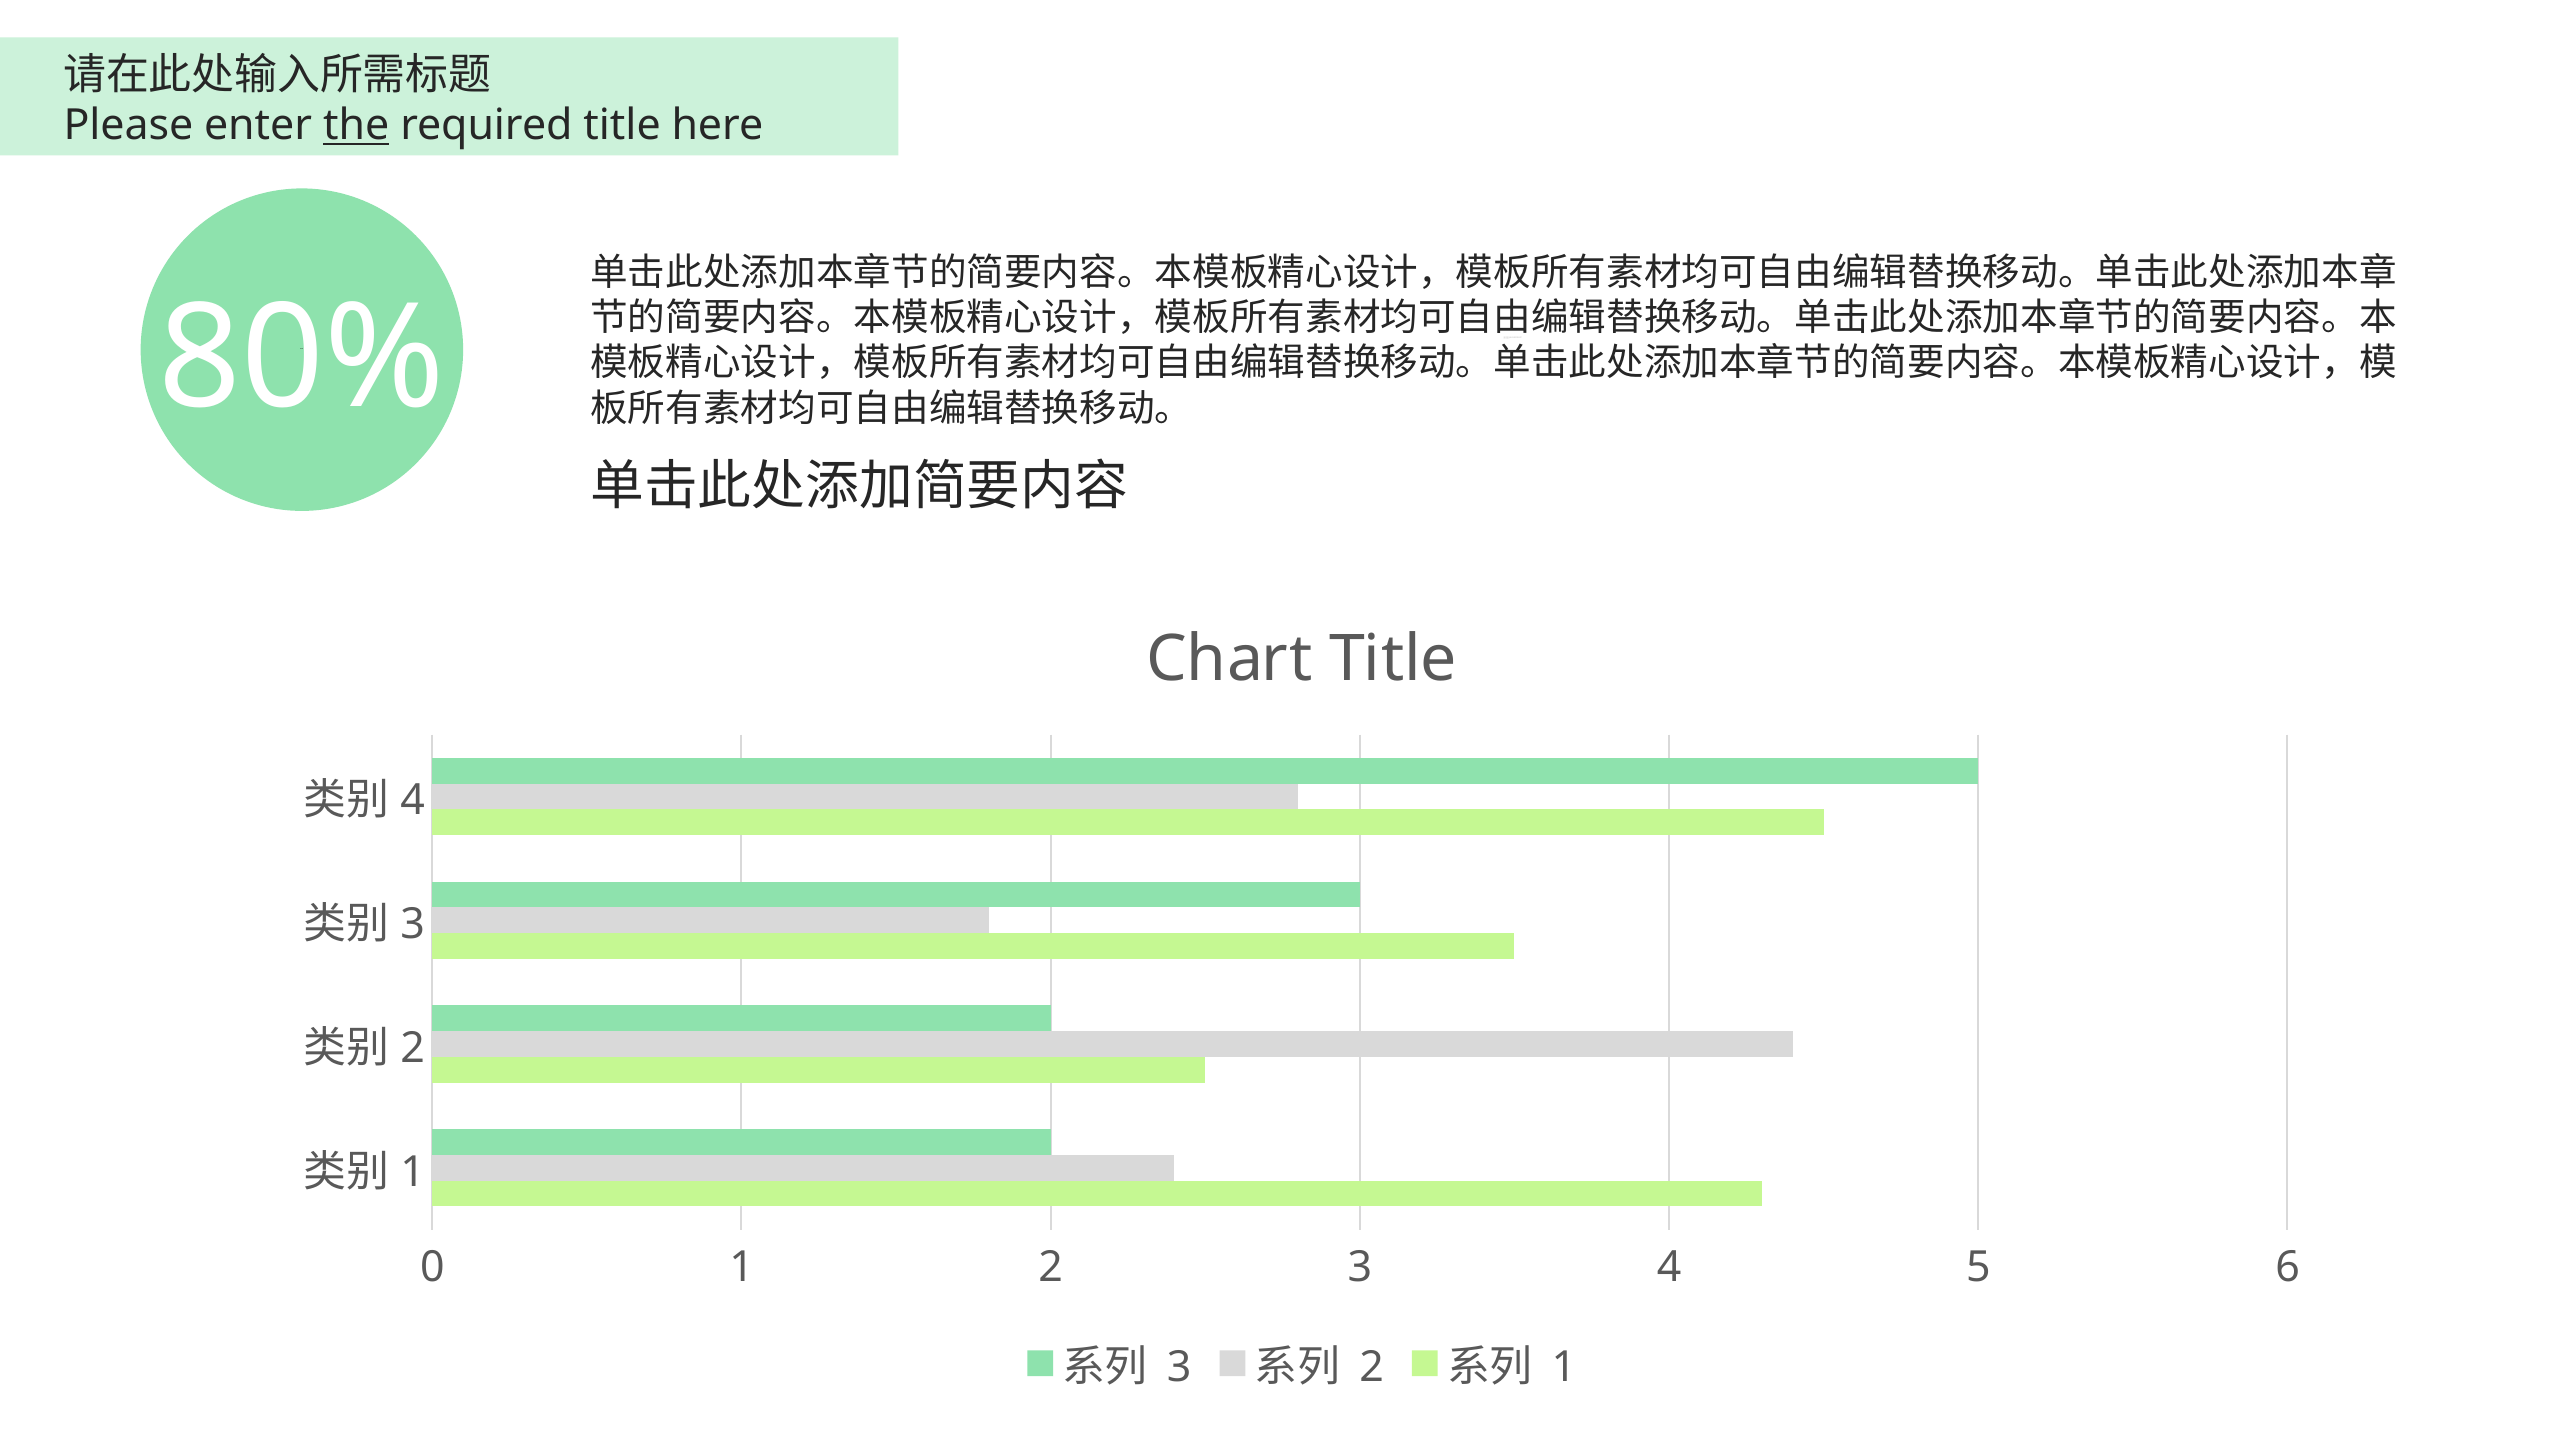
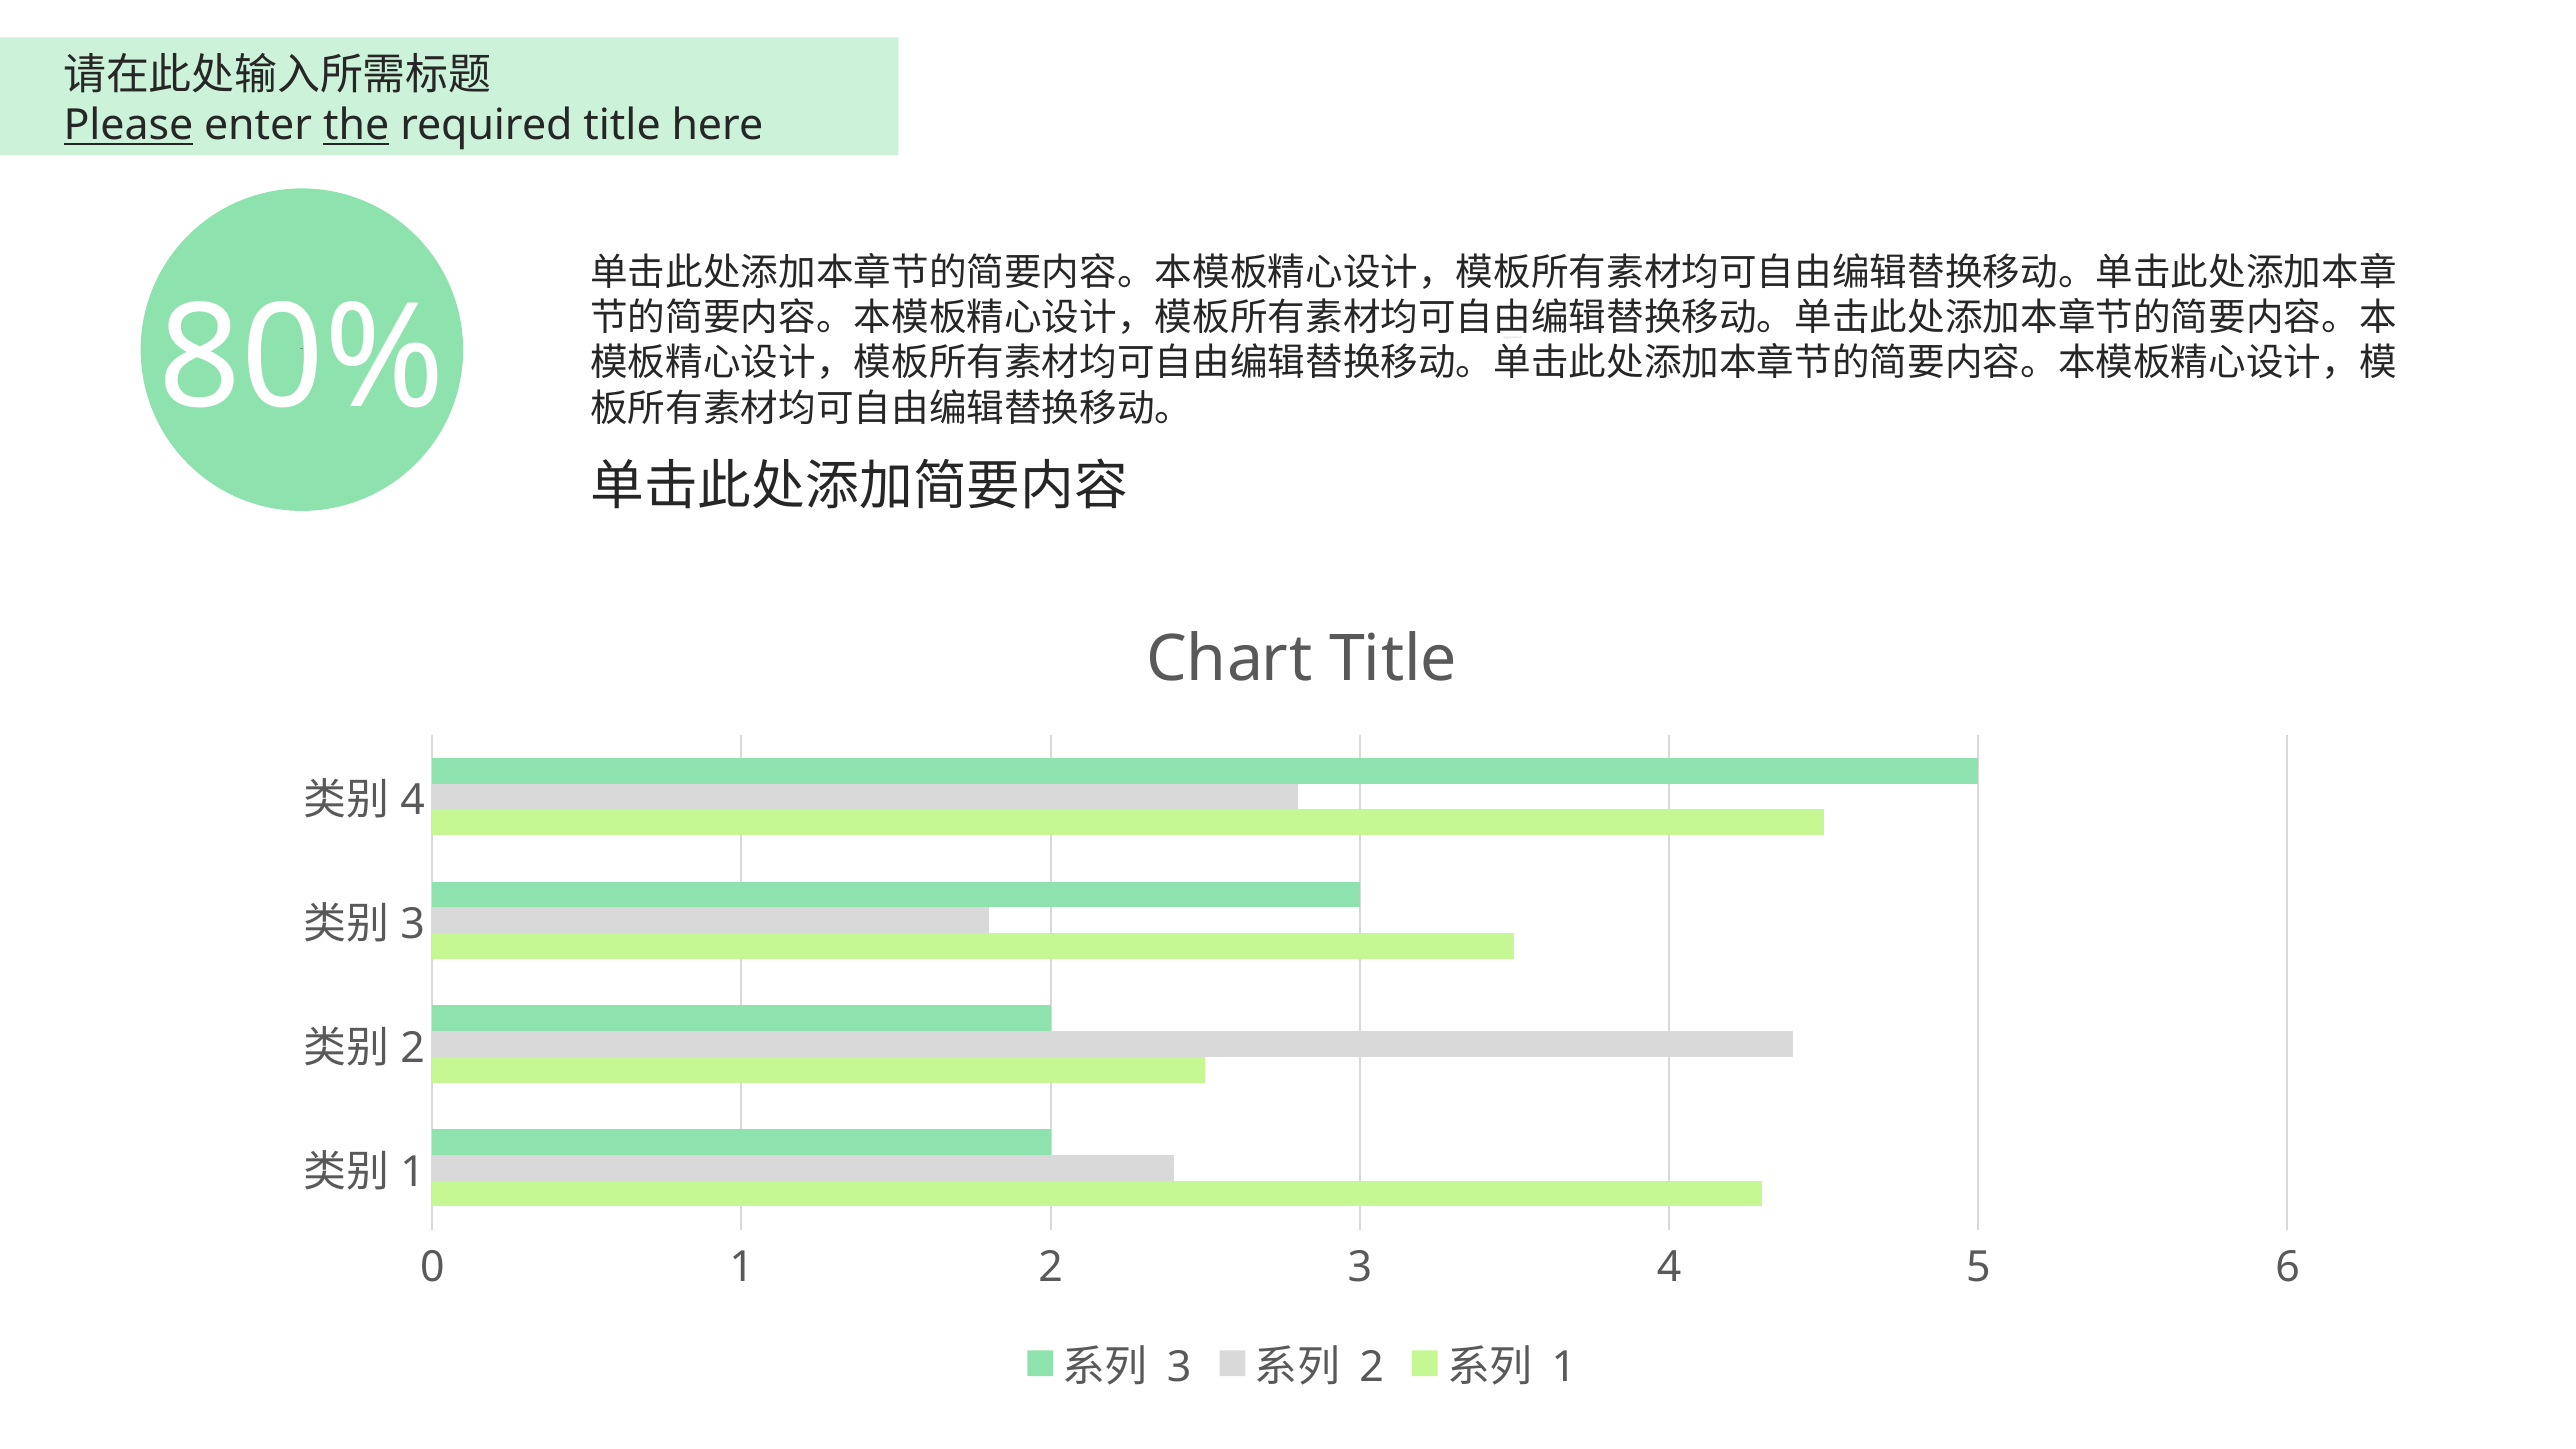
Please underline: none -> present (128, 126)
